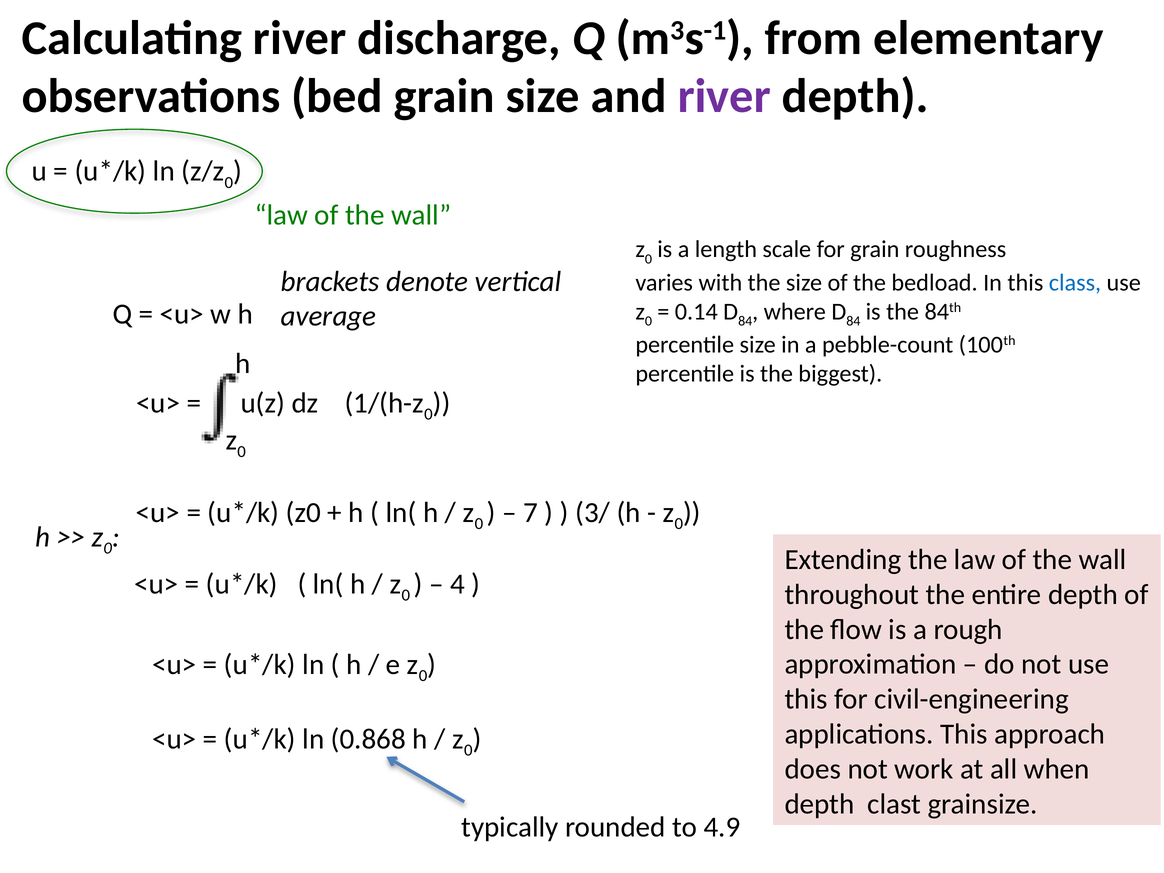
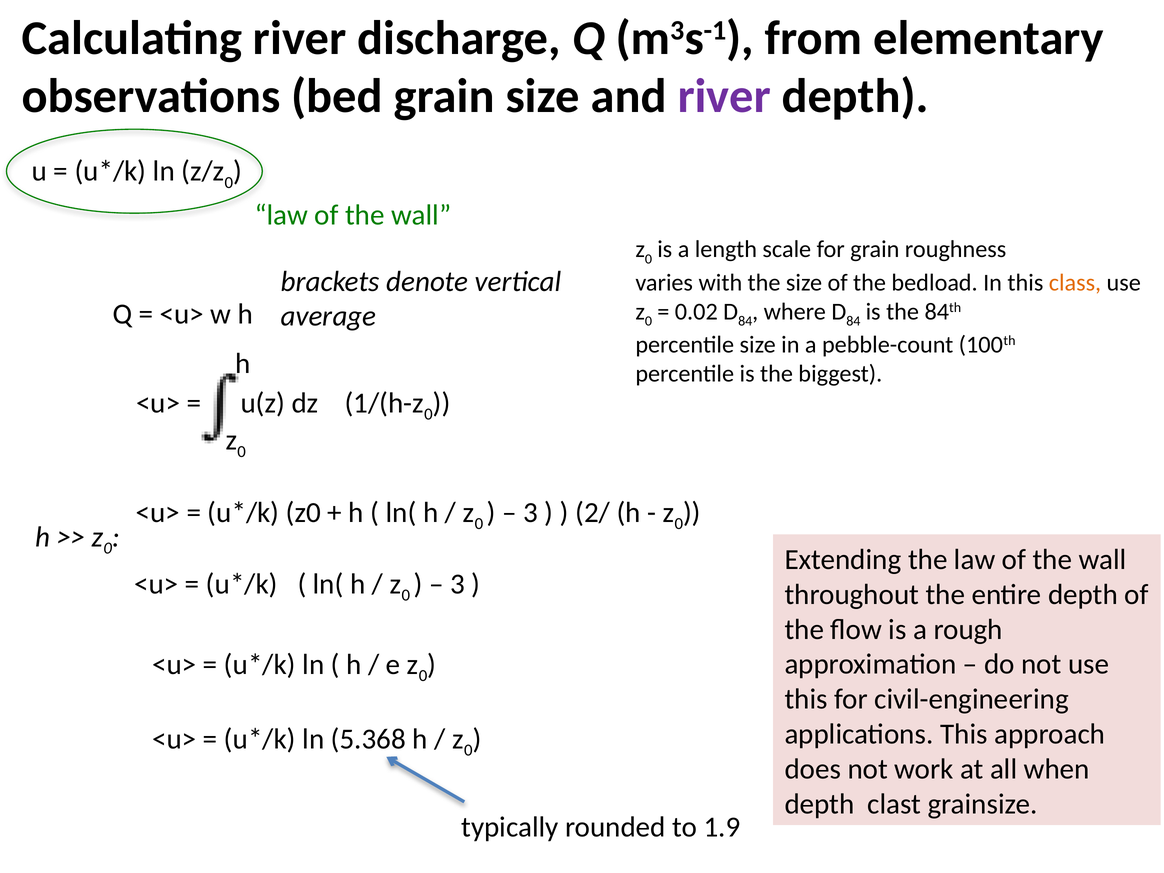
class colour: blue -> orange (1075, 283)
0.14: 0.14 -> 0.02 (696, 312)
7: 7 -> 3 (531, 513)
3/: 3/ -> 2/ (593, 513)
4: 4 -> 3 (458, 584)
0.868: 0.868 -> 5.368 (368, 739)
4.9: 4.9 -> 1.9 (722, 827)
